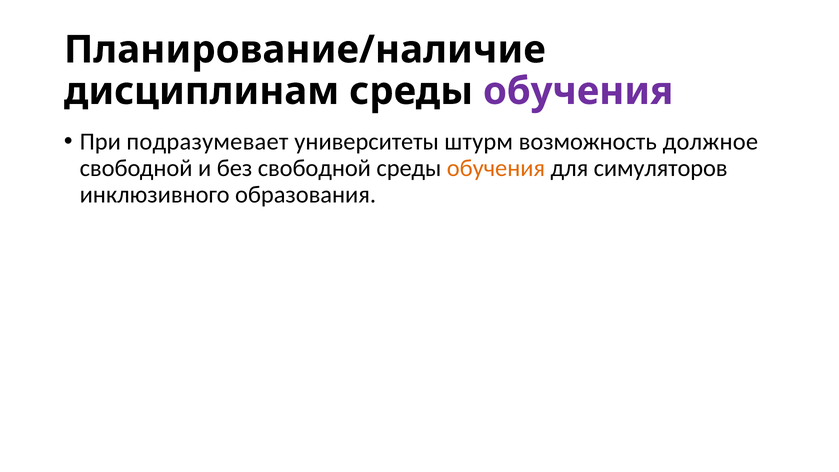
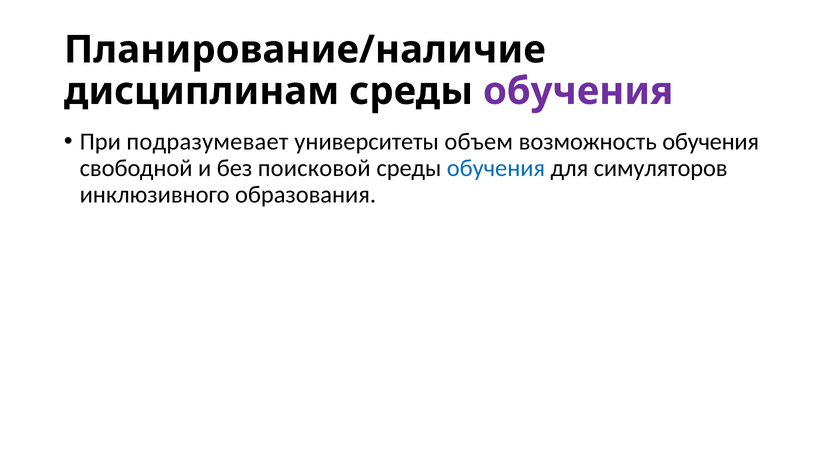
штурм: штурм -> объем (479, 142)
возможность должное: должное -> обучения (711, 142)
без свободной: свободной -> поисковой (314, 168)
обучения colour: orange -> blue (496, 168)
